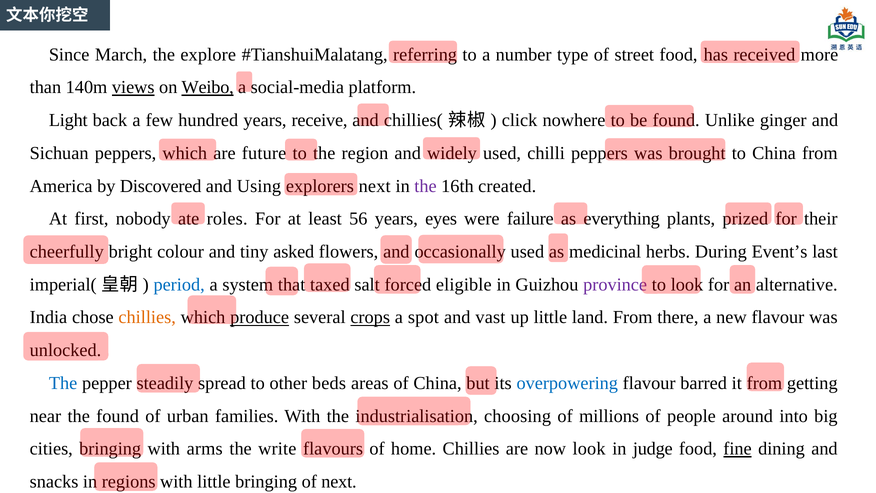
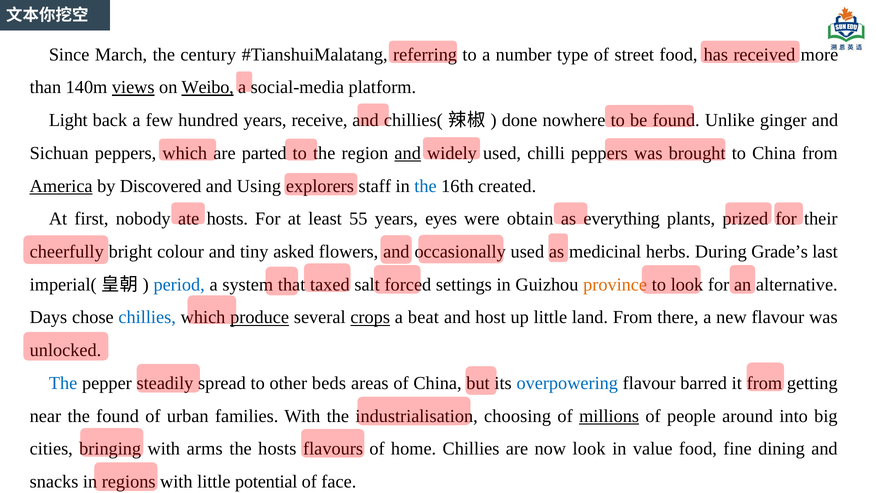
explore: explore -> century (208, 55)
click: click -> done (520, 120)
future: future -> parted (264, 153)
and underline: none -> present (408, 153)
America underline: none -> present (61, 186)
next: next -> staff (375, 186)
the colour: purple -> blue (425, 186)
roles: roles -> hosts (227, 219)
56: 56 -> 55 (358, 219)
failure: failure -> obtain (530, 219)
Event’s: Event’s -> Grade’s (780, 252)
eligible: eligible -> settings (464, 284)
province colour: purple -> orange (615, 284)
India: India -> Days (48, 317)
chillies colour: orange -> blue (147, 317)
spot: spot -> beat (423, 317)
vast: vast -> host (491, 317)
millions underline: none -> present (609, 416)
the write: write -> hosts (277, 449)
judge: judge -> value (653, 449)
fine underline: present -> none (738, 449)
little bringing: bringing -> potential (266, 482)
of next: next -> face (339, 482)
